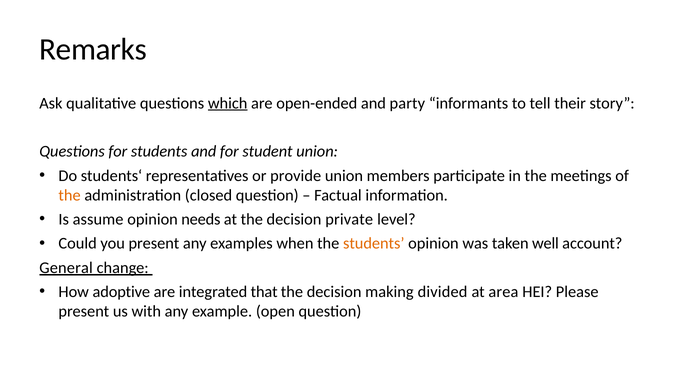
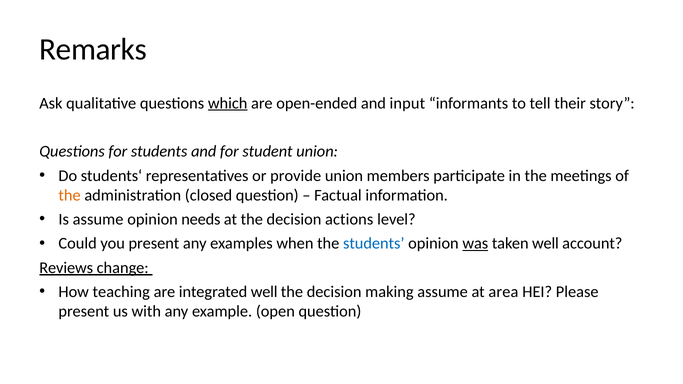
party: party -> input (407, 103)
private: private -> actions (349, 220)
students colour: orange -> blue (374, 244)
was underline: none -> present (475, 244)
General: General -> Reviews (66, 268)
adoptive: adoptive -> teaching (121, 292)
integrated that: that -> well (264, 292)
making divided: divided -> assume (443, 292)
